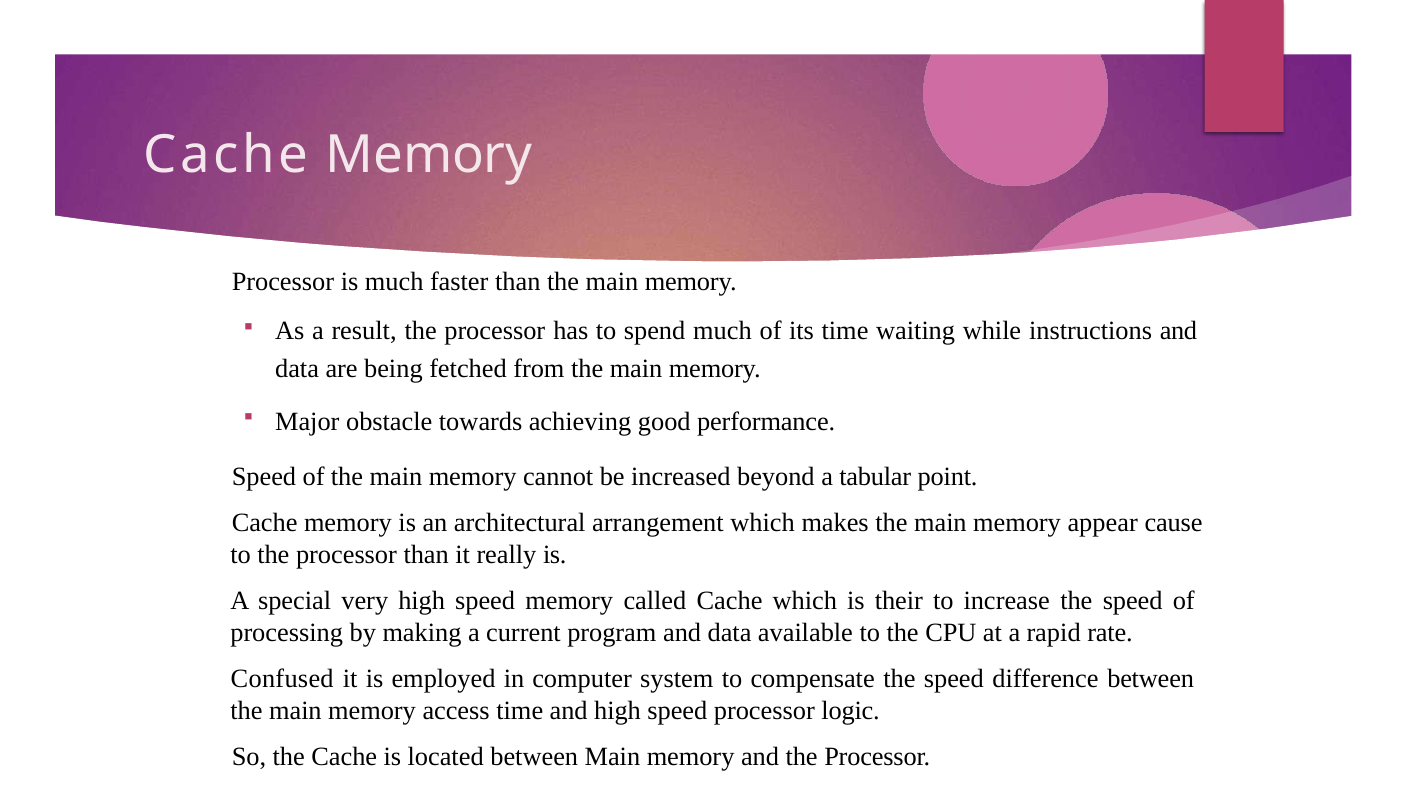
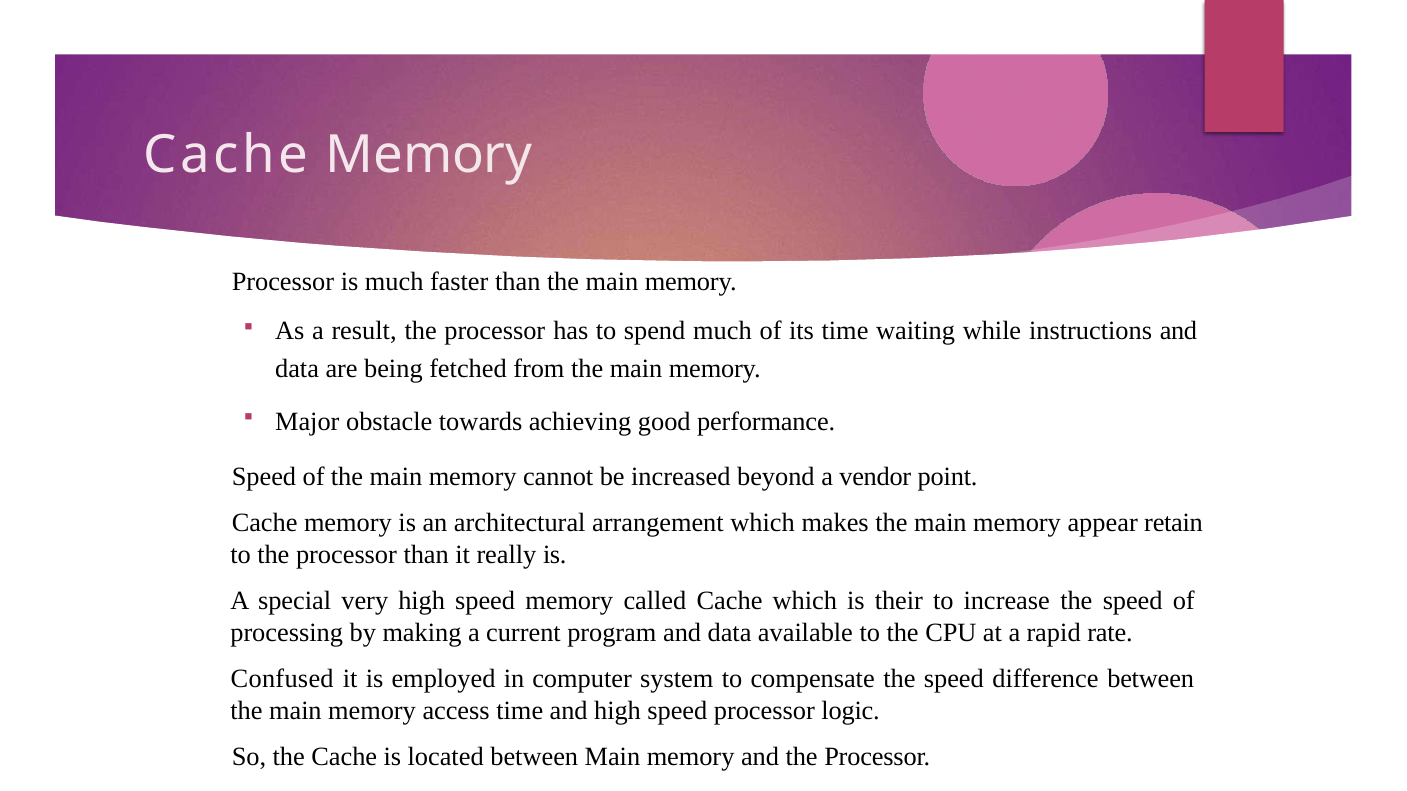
tabular: tabular -> vendor (875, 477)
cause: cause -> retain (1174, 523)
